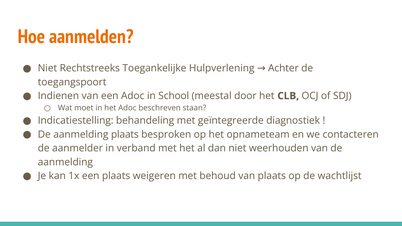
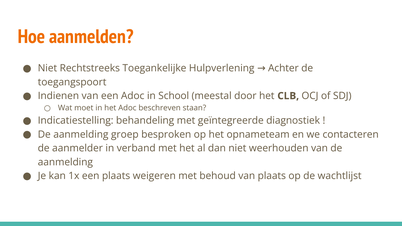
aanmelding plaats: plaats -> groep (125, 135)
